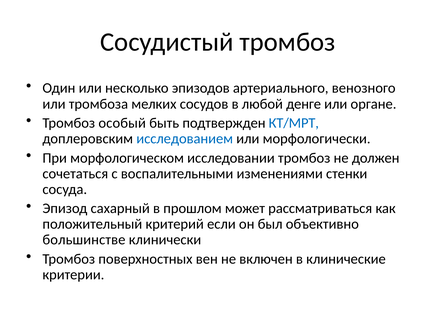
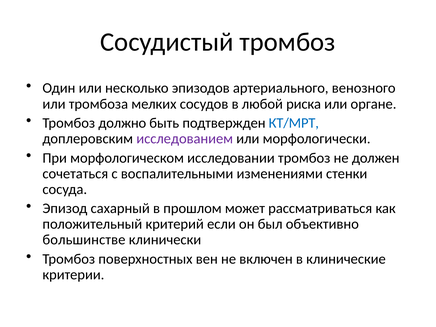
денге: денге -> риска (304, 104)
особый: особый -> должно (122, 123)
исследованием colour: blue -> purple (185, 139)
